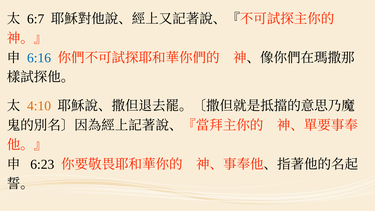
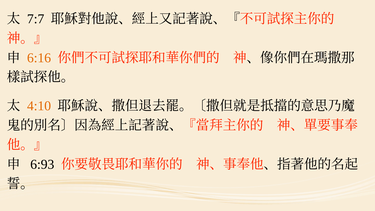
6:7: 6:7 -> 7:7 (36, 19)
6:16 colour: blue -> orange (39, 58)
6:23: 6:23 -> 6:93 (42, 164)
